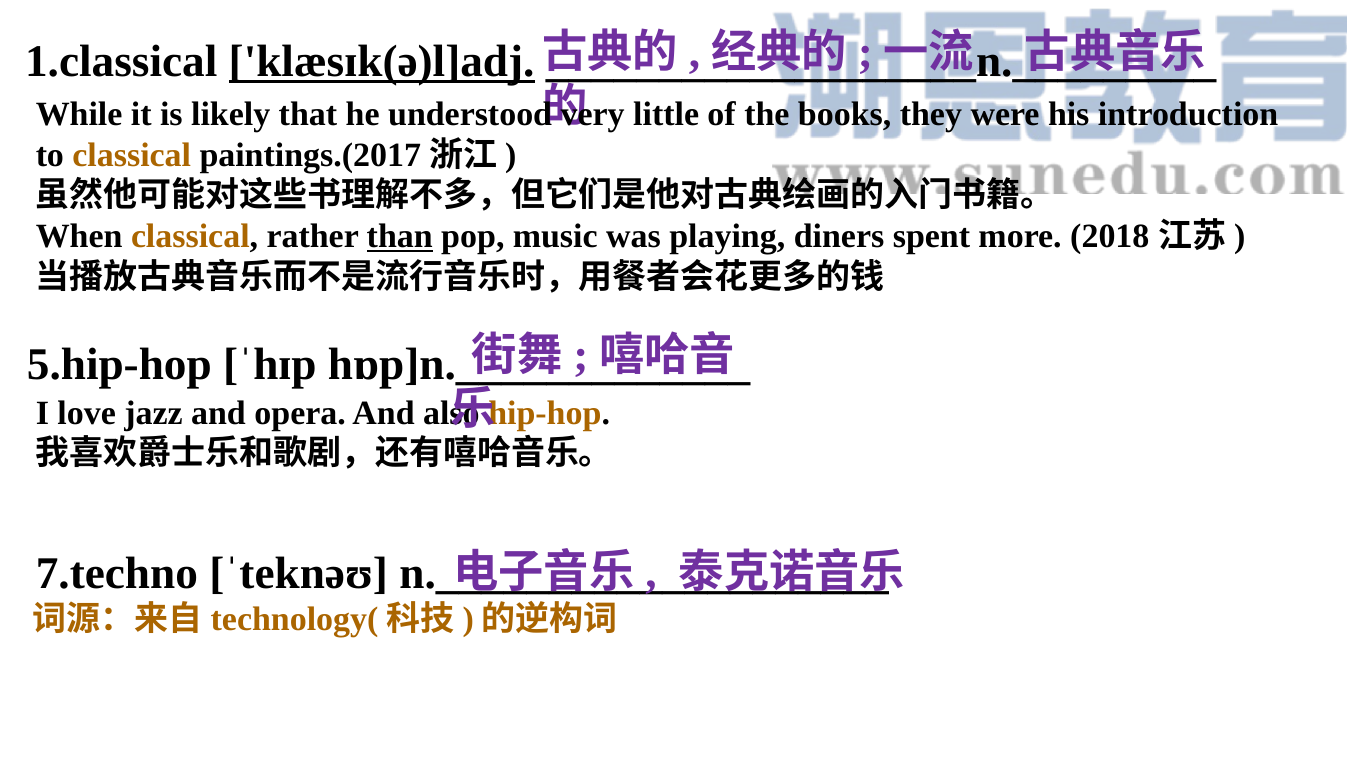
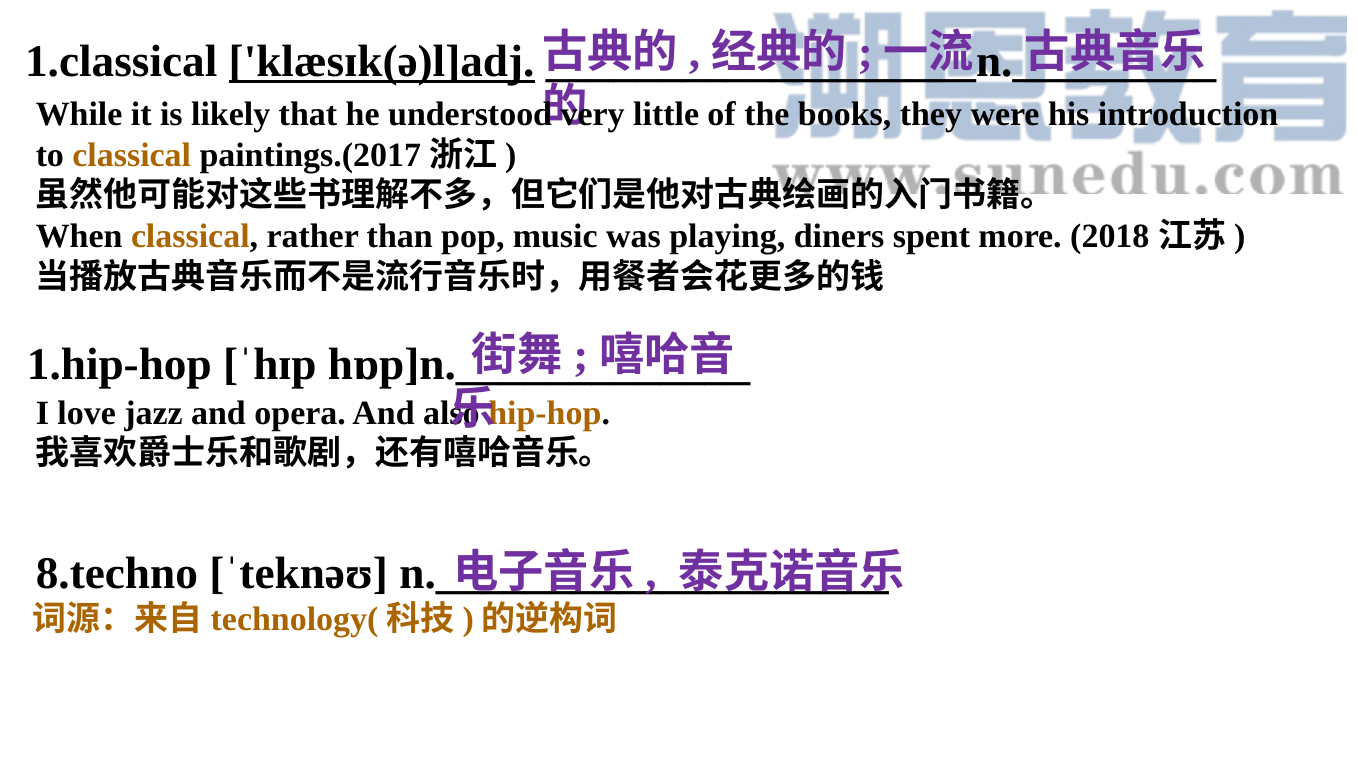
than underline: present -> none (400, 236)
5.hip-hop: 5.hip-hop -> 1.hip-hop (119, 364)
7.techno: 7.techno -> 8.techno (117, 573)
